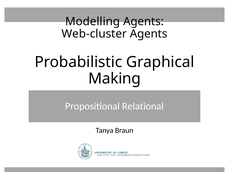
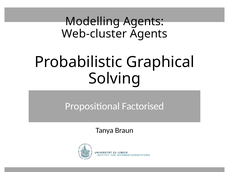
Making: Making -> Solving (114, 78)
Relational: Relational -> Factorised (143, 106)
